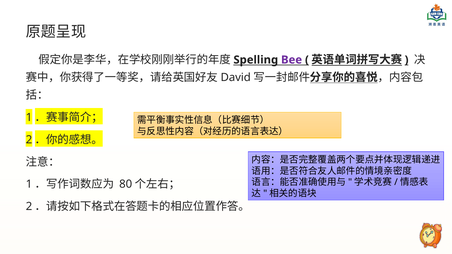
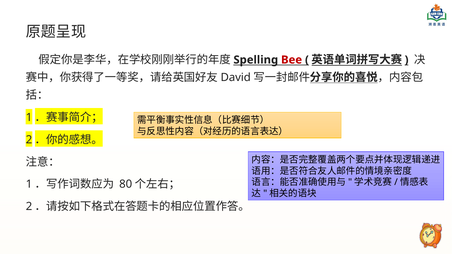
Bee colour: purple -> red (292, 60)
